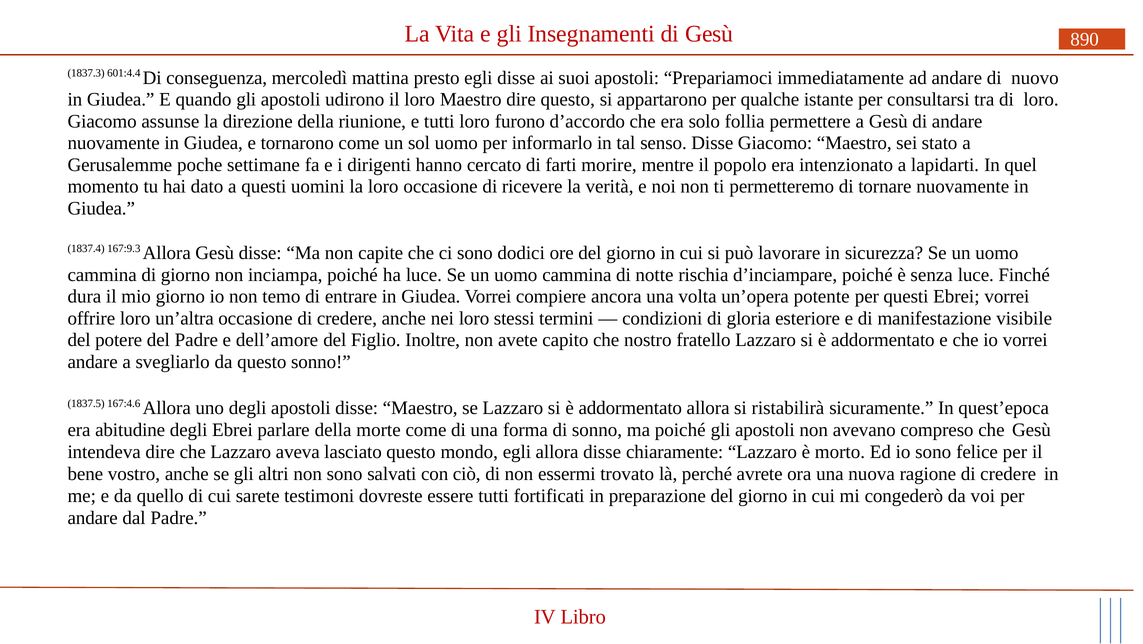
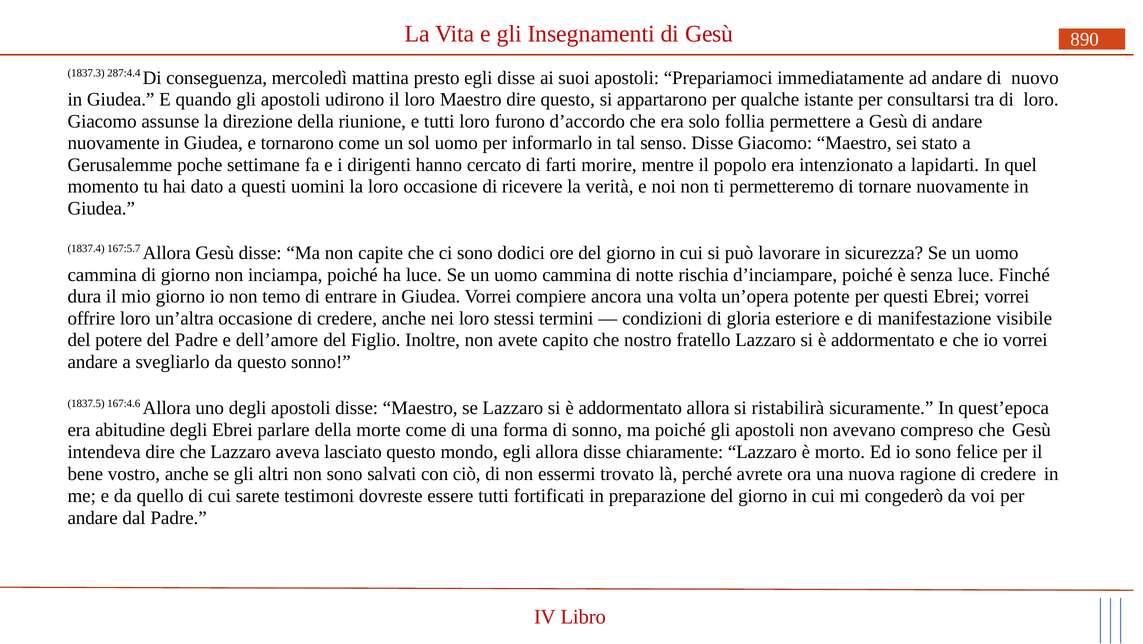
601:4.4: 601:4.4 -> 287:4.4 (124, 73)
167:9.3: 167:9.3 -> 167:5.7 (124, 248)
